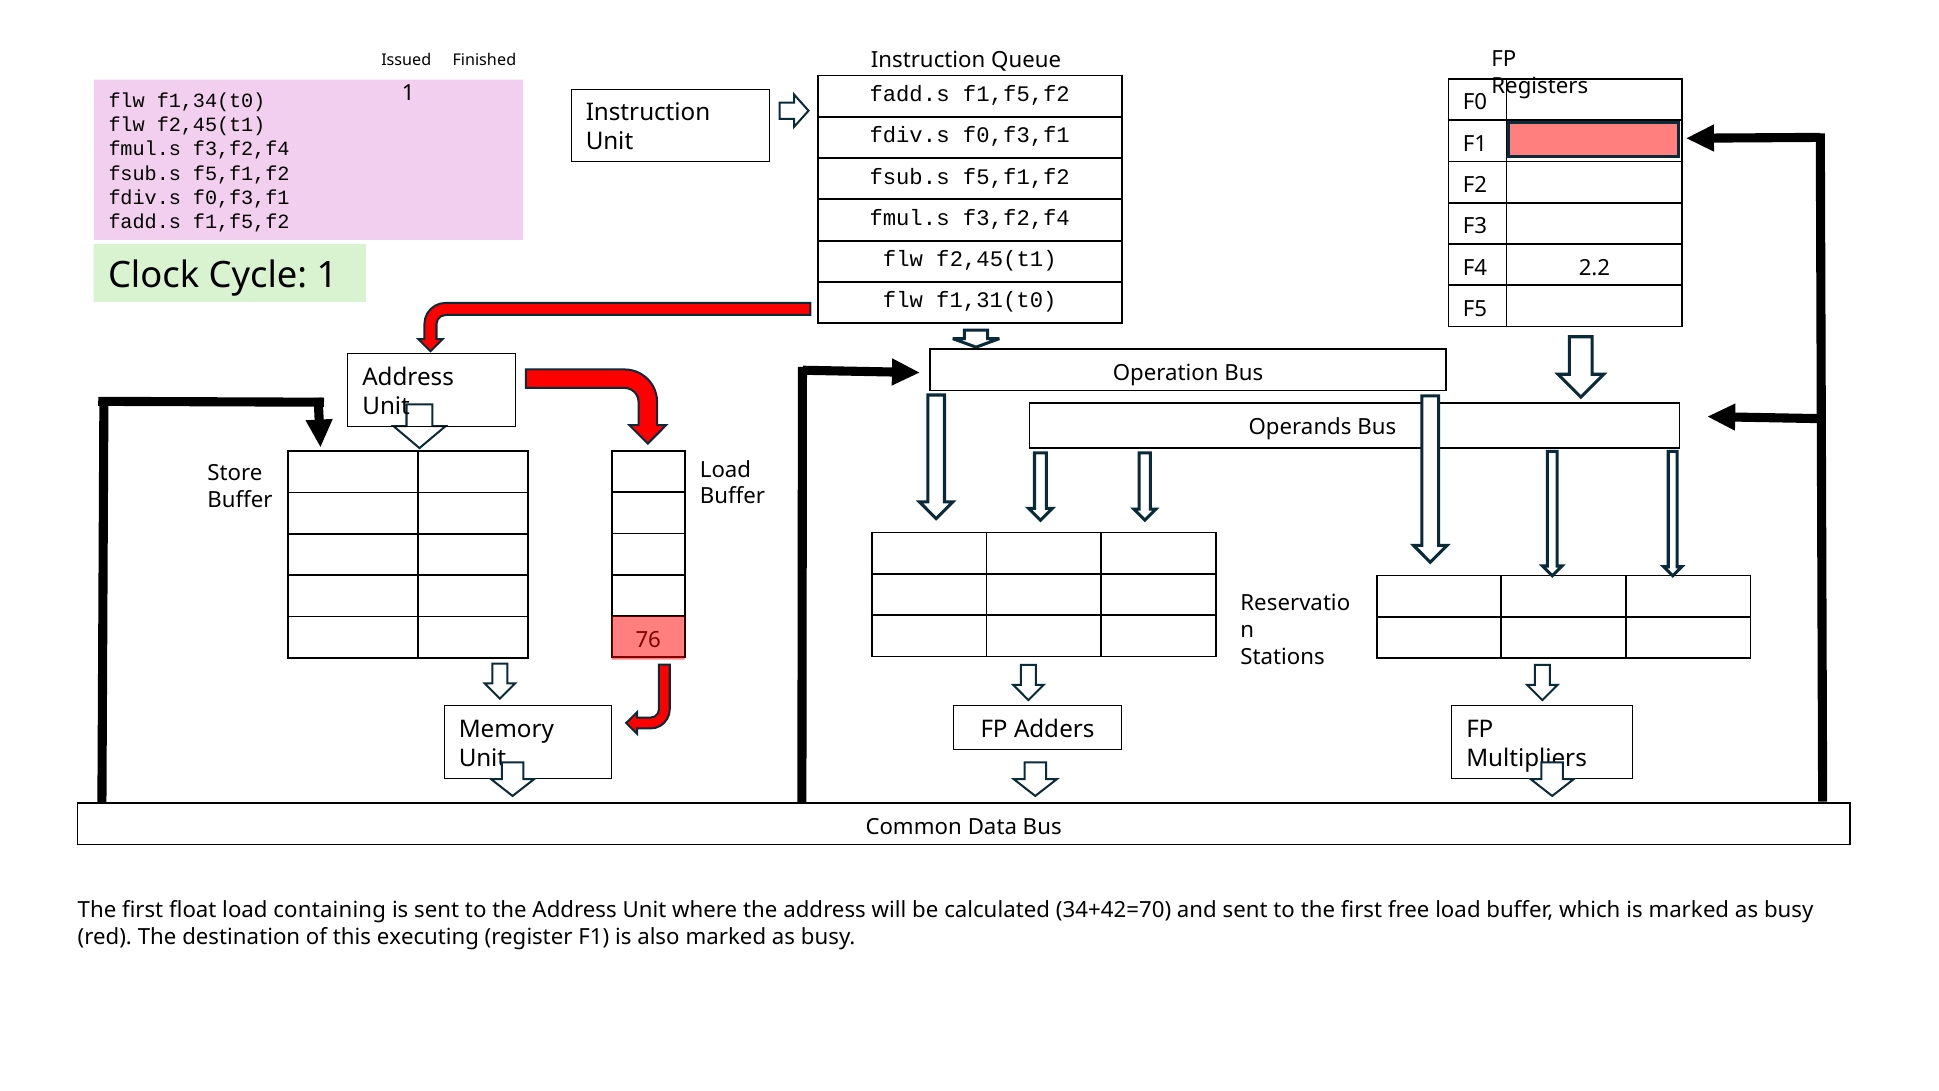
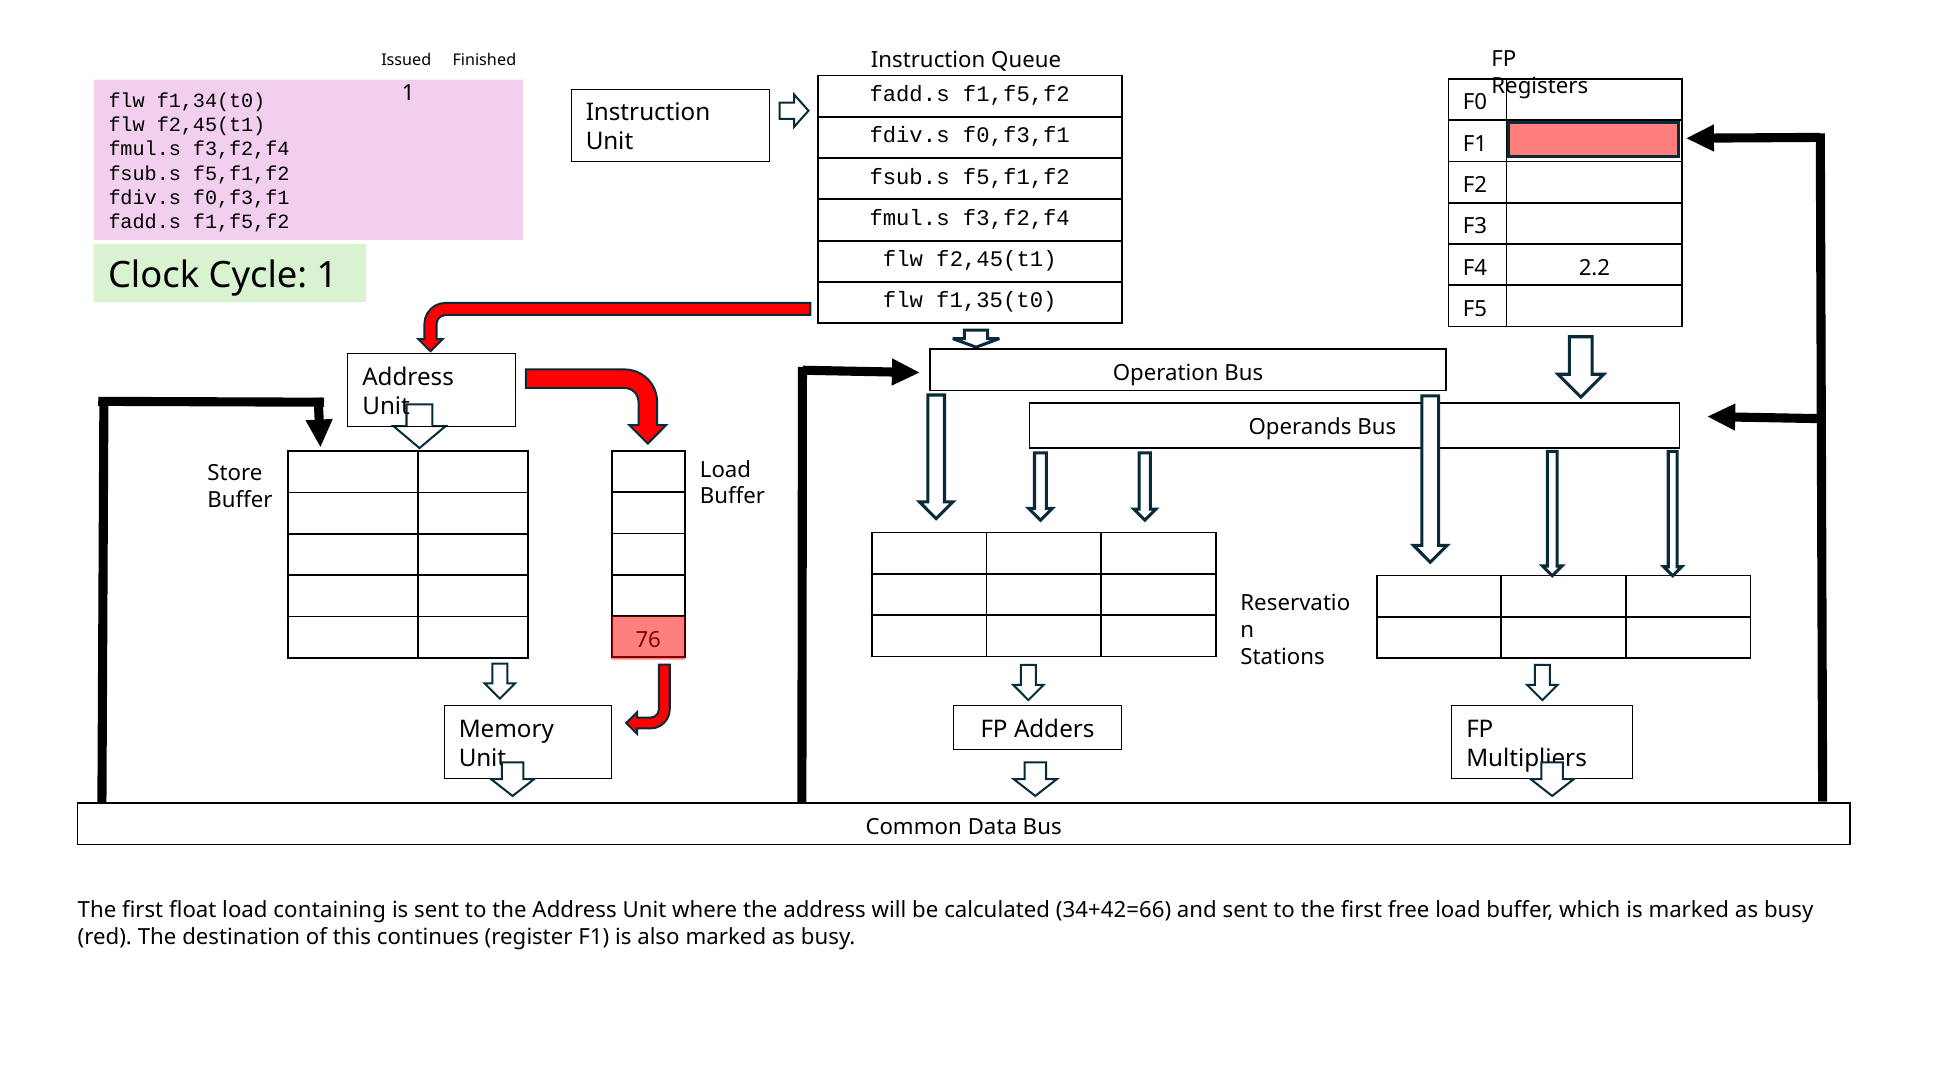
f1,31(t0: f1,31(t0 -> f1,35(t0 (996, 300)
34+42=70: 34+42=70 -> 34+42=66 (1114, 910)
executing: executing -> continues (428, 937)
